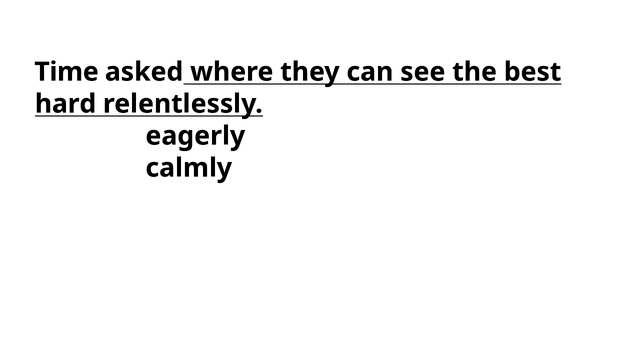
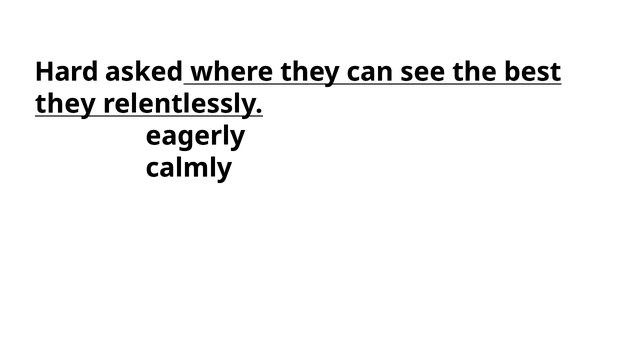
Time: Time -> Hard (67, 72)
hard: hard -> they (65, 104)
